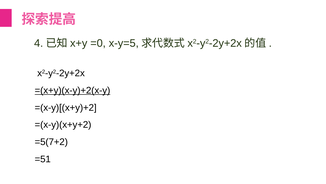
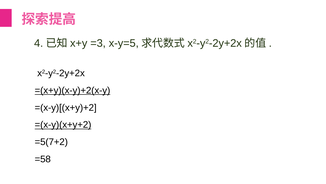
=0: =0 -> =3 (98, 43)
=(x-y)(x+y+2 underline: none -> present (63, 124)
=51: =51 -> =58 (43, 159)
